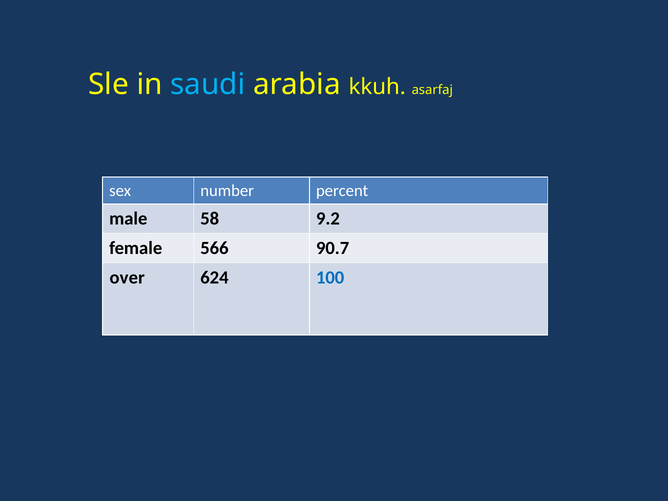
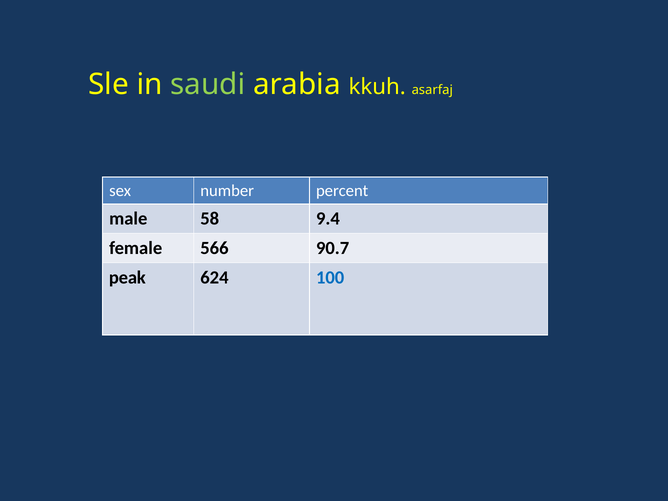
saudi colour: light blue -> light green (208, 84)
9.2: 9.2 -> 9.4 (328, 219)
over: over -> peak (127, 278)
